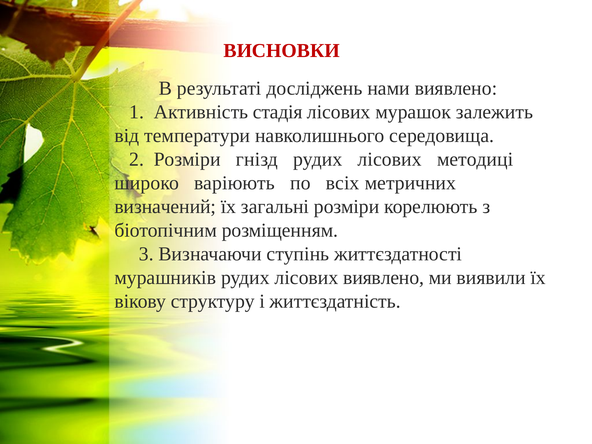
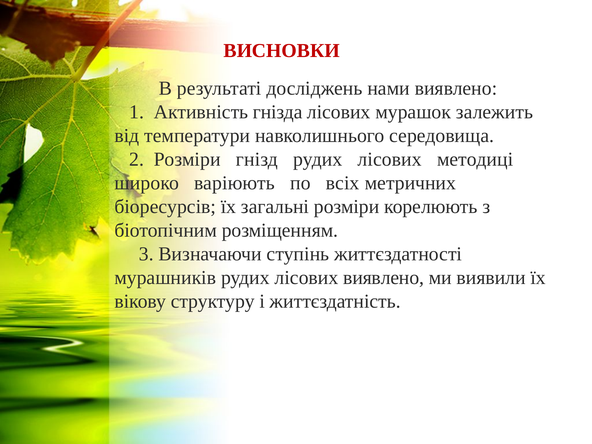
стадія: стадія -> гнізда (278, 112)
визначений: визначений -> біоресурсів (165, 207)
